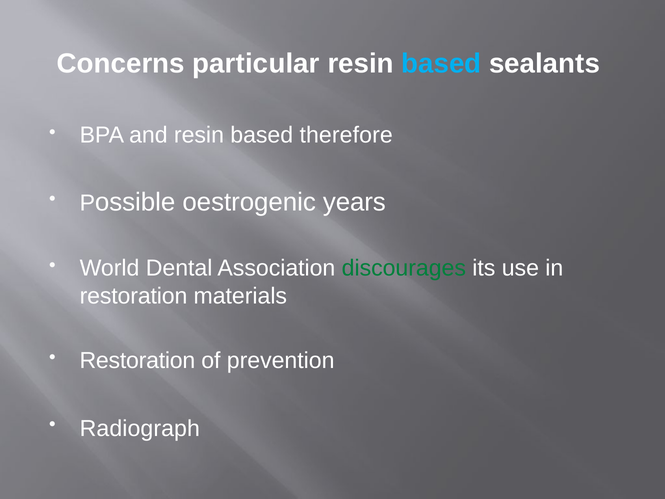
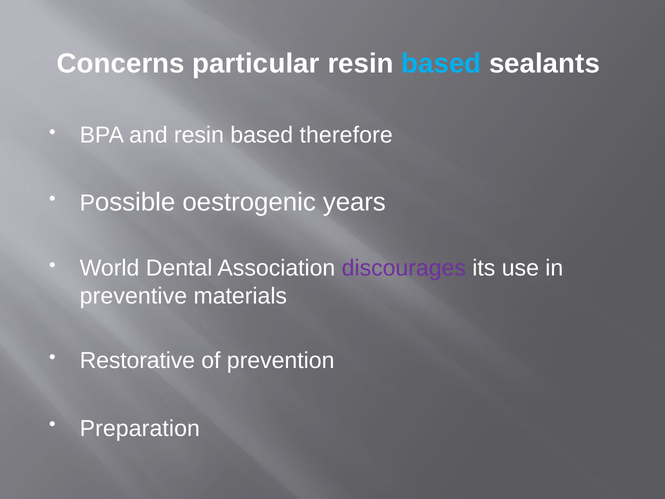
discourages colour: green -> purple (404, 268)
restoration: restoration -> preventive (133, 296)
Restoration: Restoration -> Restorative (137, 360)
Radiograph: Radiograph -> Preparation (140, 428)
